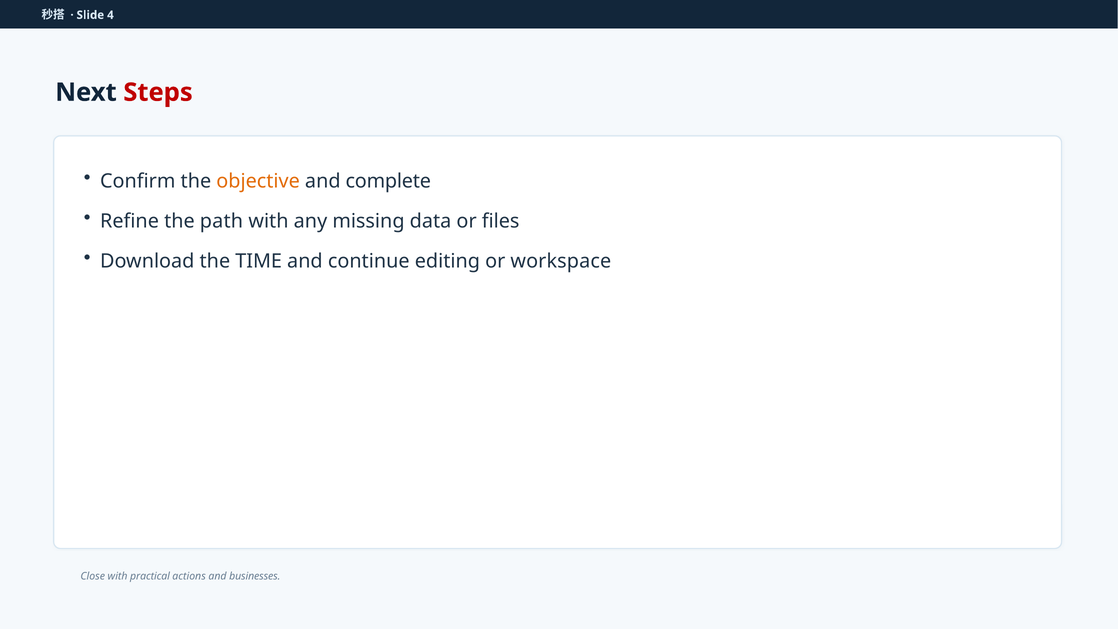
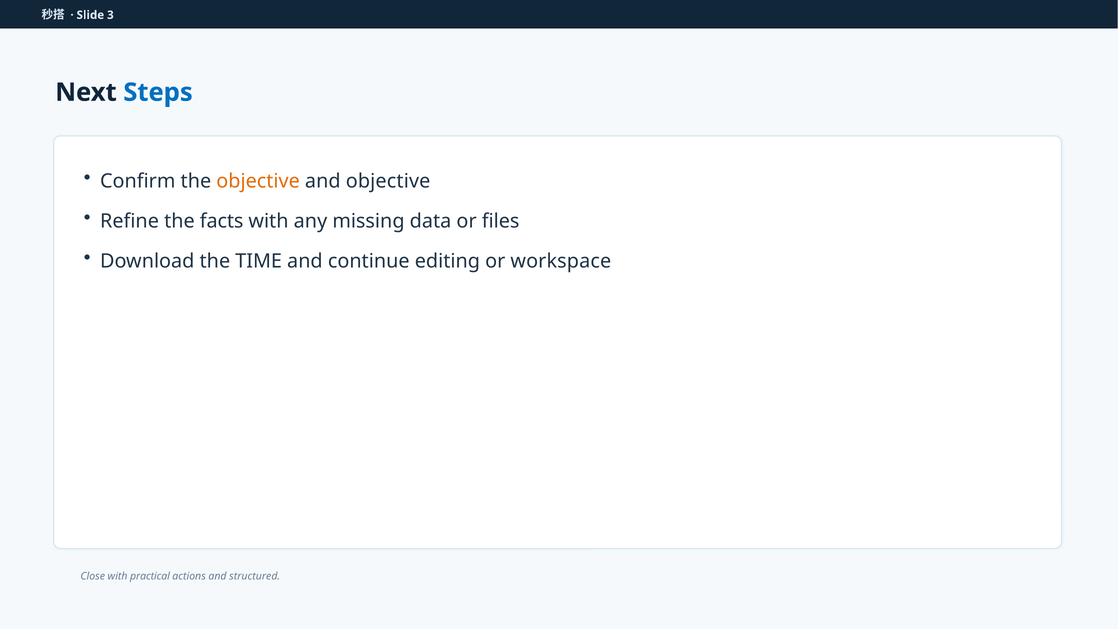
4: 4 -> 3 (110, 15)
Steps colour: red -> blue (158, 92)
and complete: complete -> objective (388, 181)
path: path -> facts (222, 221)
businesses: businesses -> structured (255, 576)
